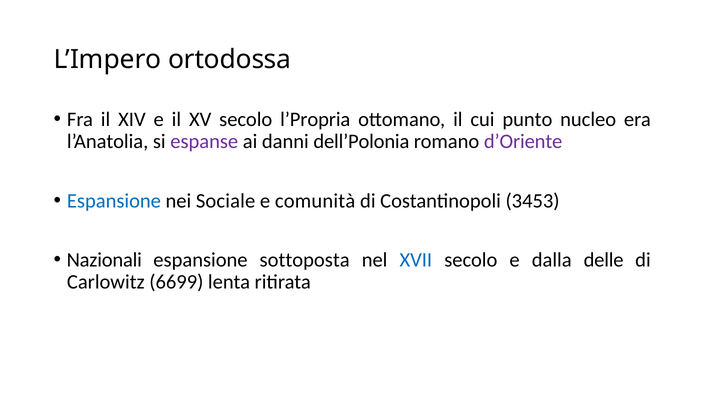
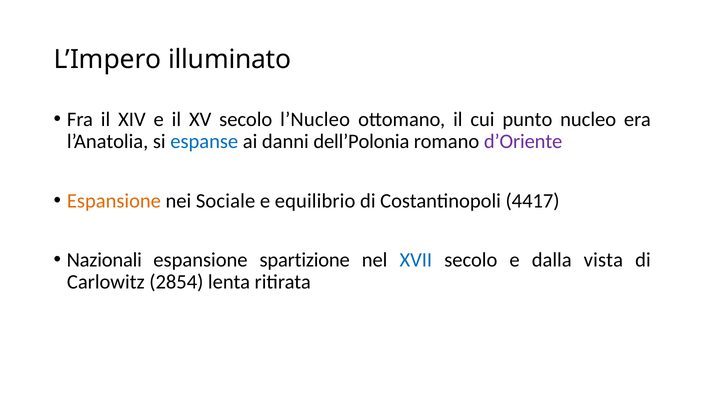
ortodossa: ortodossa -> illuminato (230, 59)
l’Propria: l’Propria -> l’Nucleo (315, 119)
espanse colour: purple -> blue (204, 141)
Espansione colour: blue -> orange (114, 201)
comunità: comunità -> equilibrio (315, 201)
3453: 3453 -> 4417 (533, 201)
sottoposta: sottoposta -> spartizione (305, 260)
delle: delle -> vista (603, 260)
6699: 6699 -> 2854 (176, 282)
